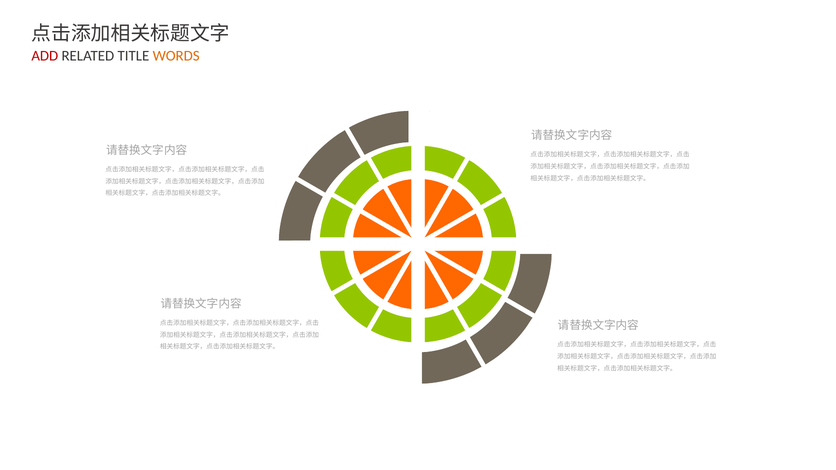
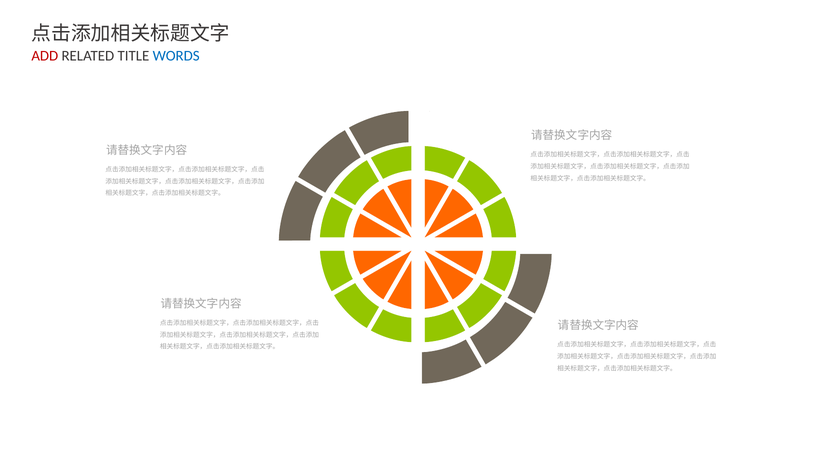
WORDS colour: orange -> blue (176, 56)
